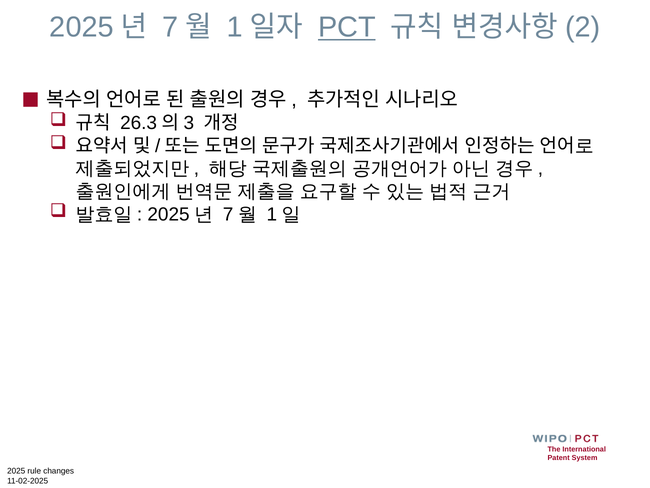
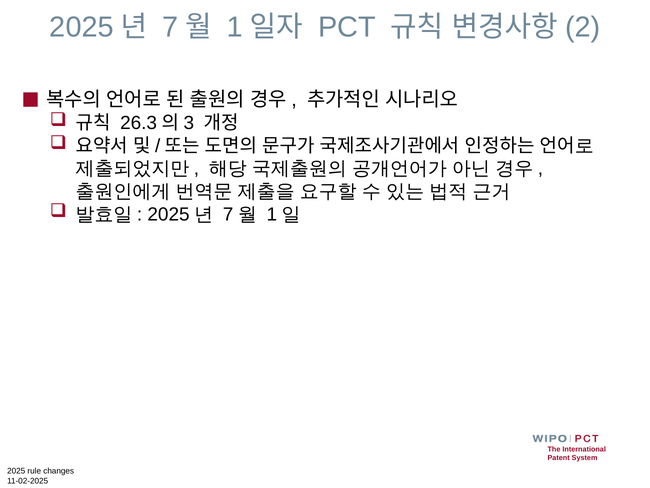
PCT underline: present -> none (347, 27)
